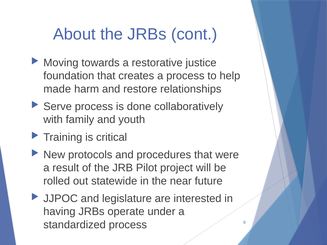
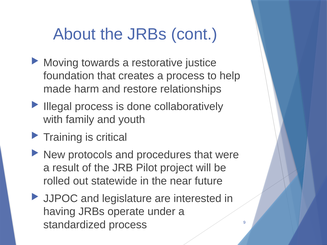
Serve: Serve -> Illegal (58, 107)
